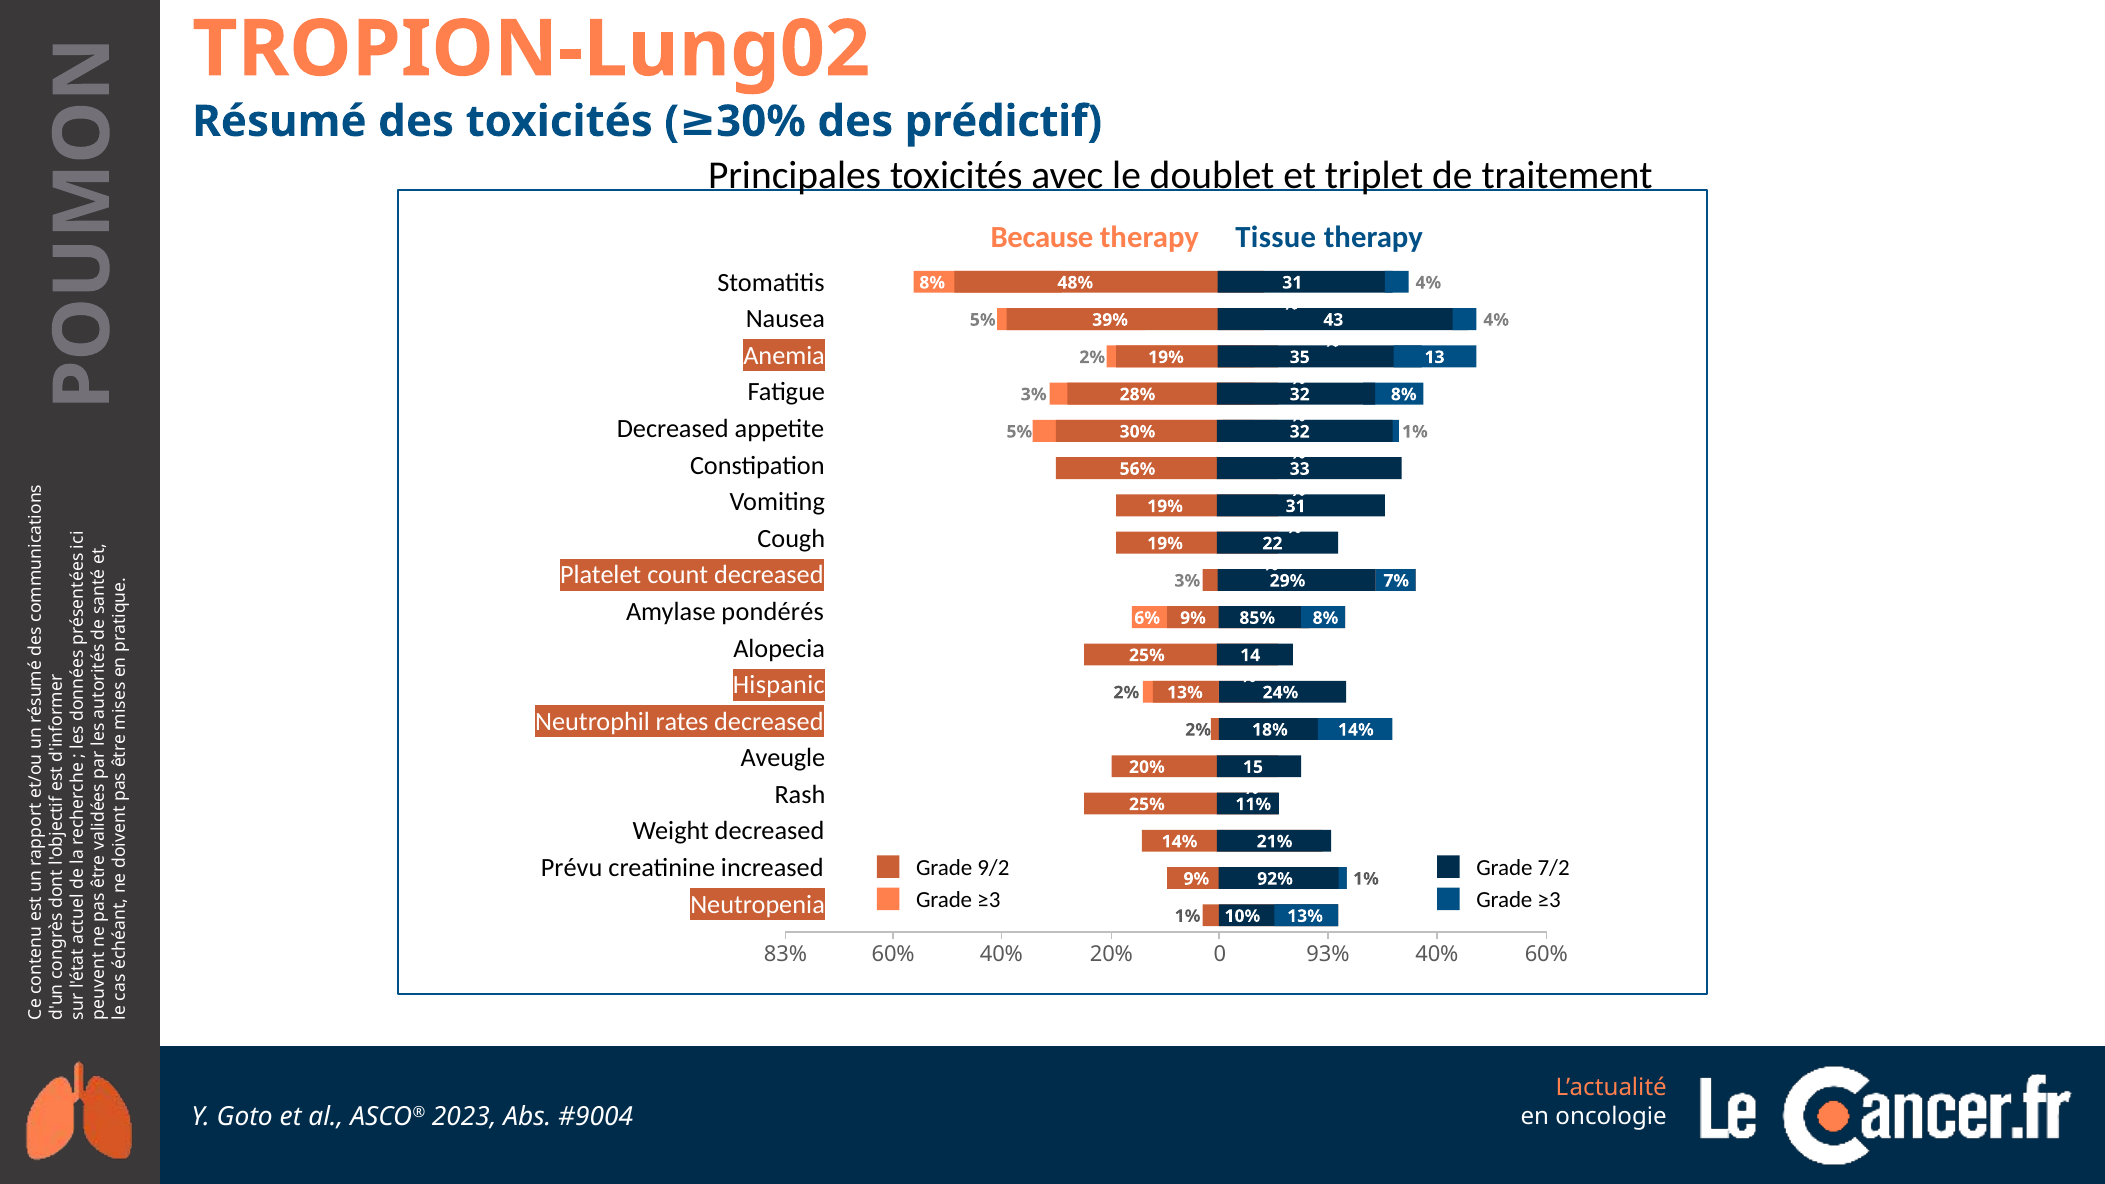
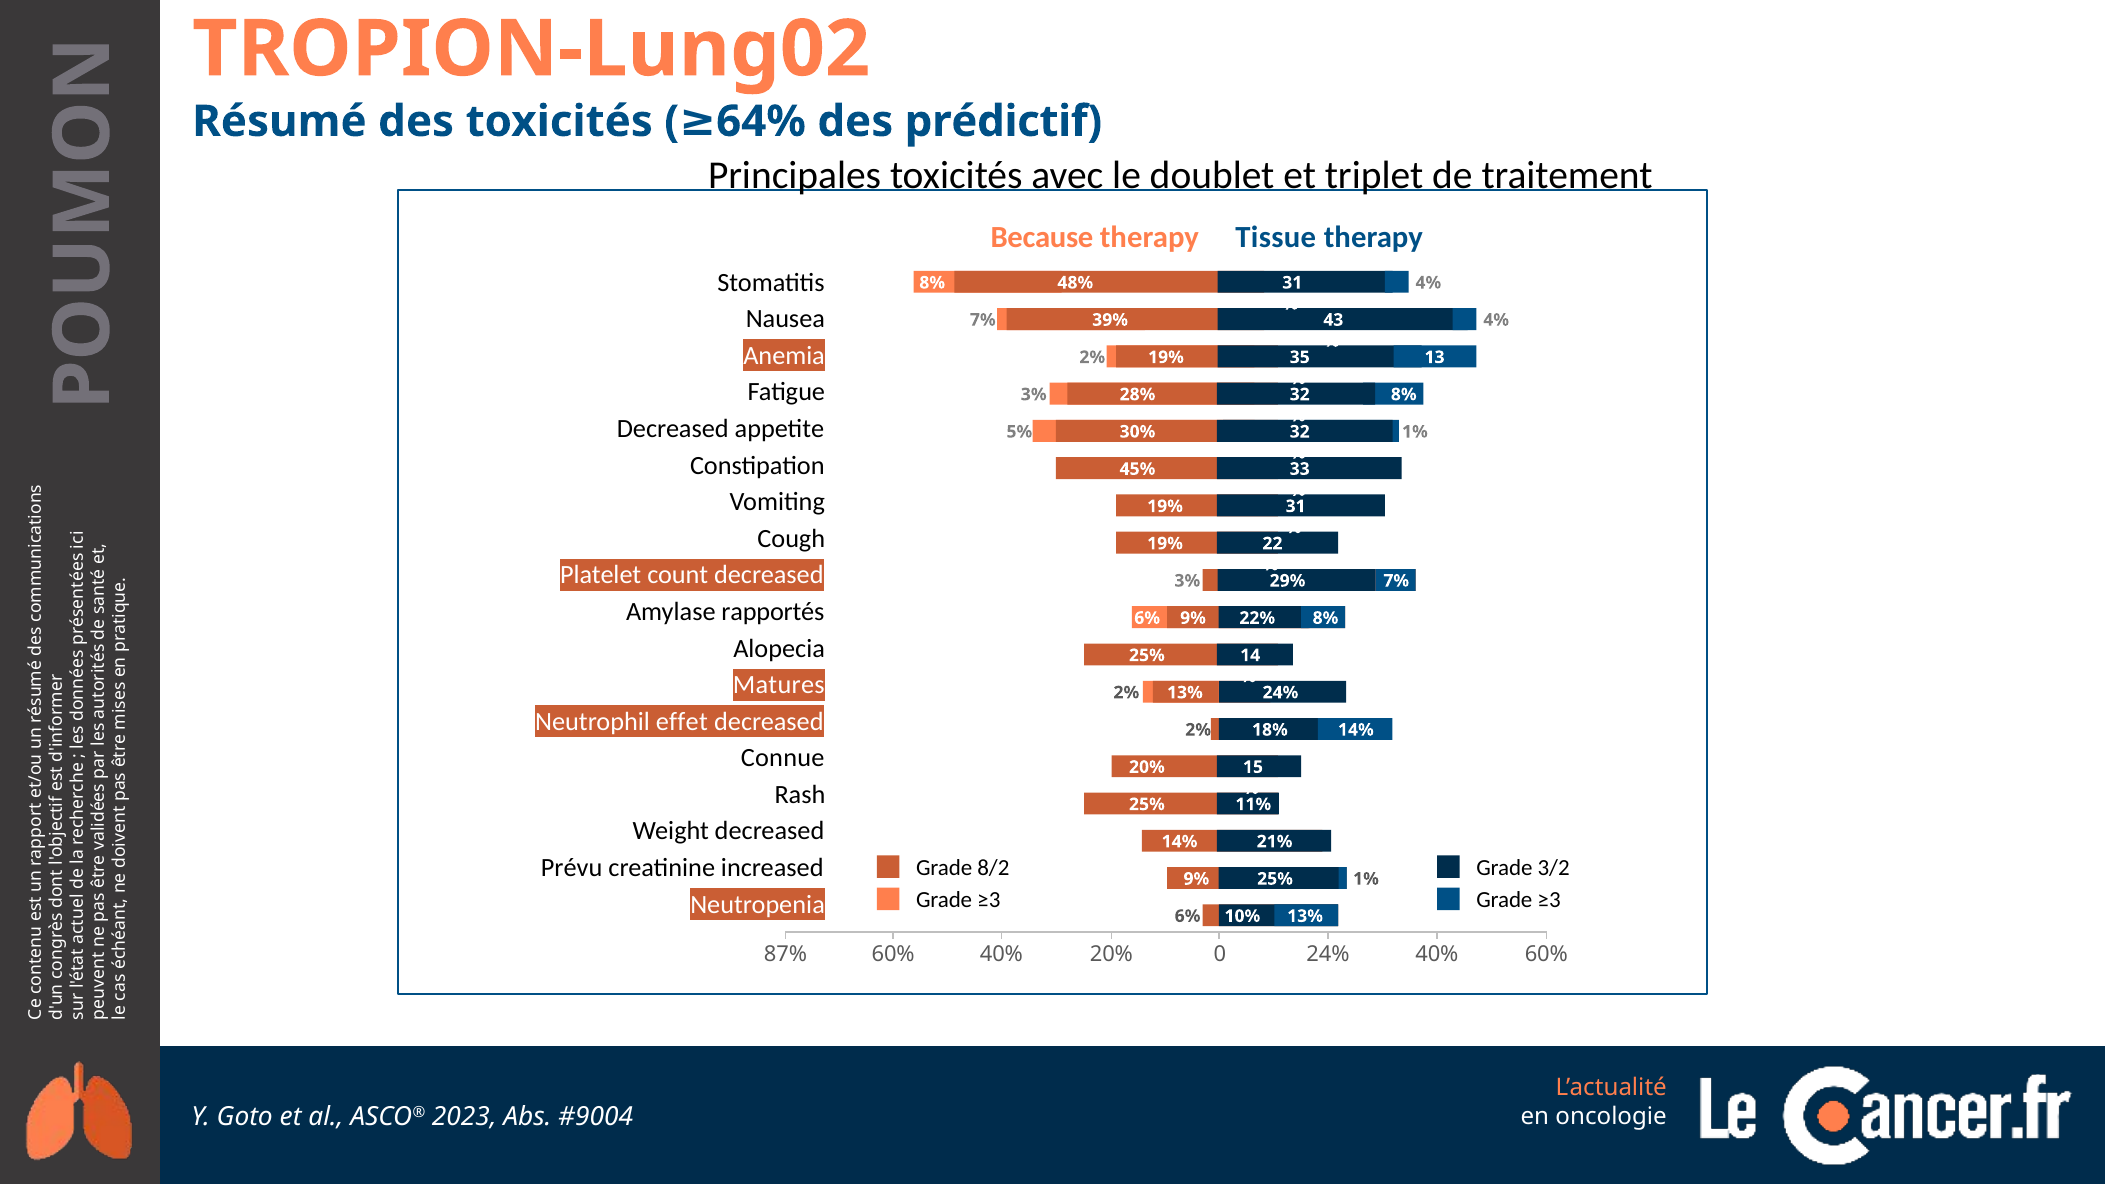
30%: 30% -> 64% (761, 122)
5%: 5% -> 7% (983, 320)
56%: 56% -> 45% (1138, 469)
pondérés: pondérés -> rapportés (773, 612)
85%: 85% -> 22% (1257, 618)
Hispanic: Hispanic -> Matures (779, 685)
rates: rates -> effet (682, 722)
Aveugle: Aveugle -> Connue (783, 758)
9/2: 9/2 -> 8/2 (993, 868)
7/2: 7/2 -> 3/2 (1554, 868)
9% 92%: 92% -> 25% (1275, 879)
1%: 1% -> 6% (1188, 916)
83%: 83% -> 87% (785, 955)
0 93%: 93% -> 24% (1328, 955)
